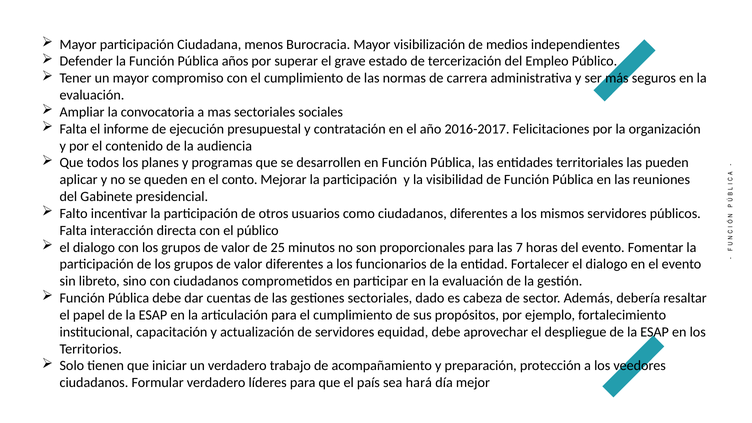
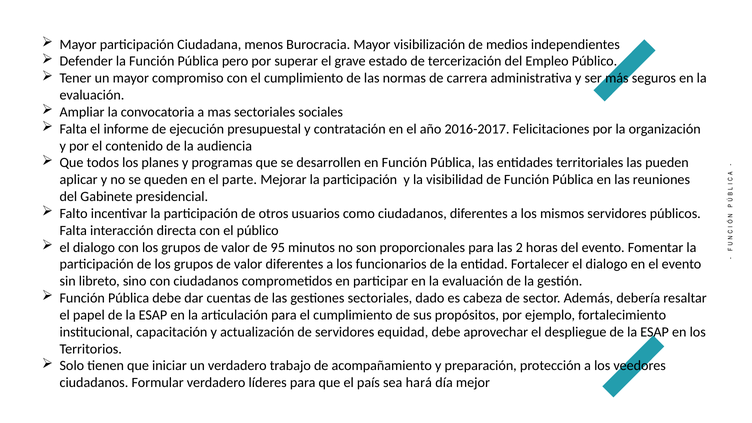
años: años -> pero (235, 61)
conto: conto -> parte (240, 180)
25: 25 -> 95 (278, 247)
7: 7 -> 2 (519, 247)
